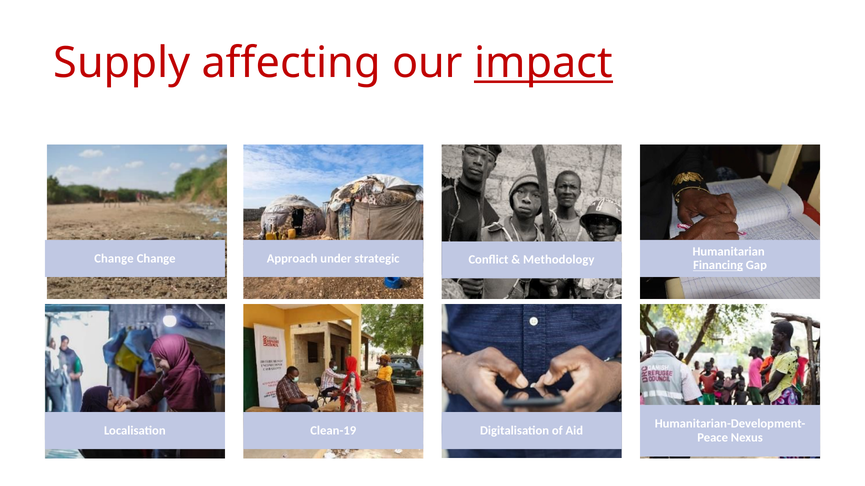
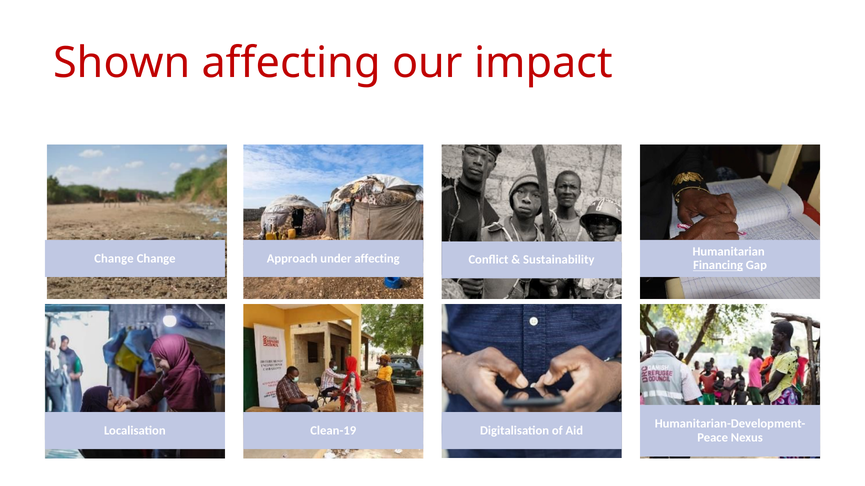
Supply: Supply -> Shown (122, 63)
impact underline: present -> none (543, 63)
under strategic: strategic -> affecting (377, 259)
Methodology: Methodology -> Sustainability (559, 260)
